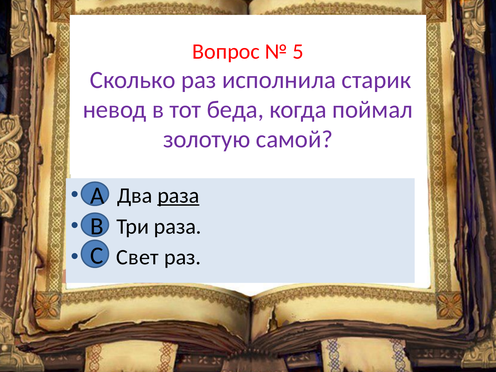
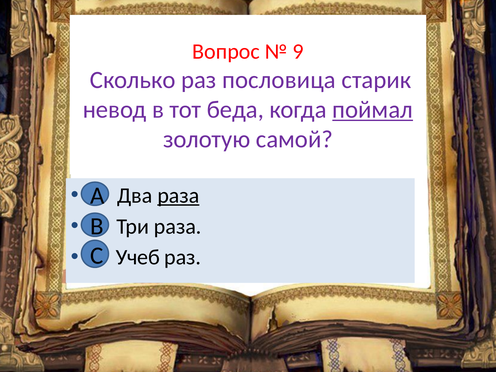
5: 5 -> 9 (298, 52)
исполнила: исполнила -> пословица (279, 80)
поймал underline: none -> present (373, 110)
Свет: Свет -> Учеб (138, 257)
